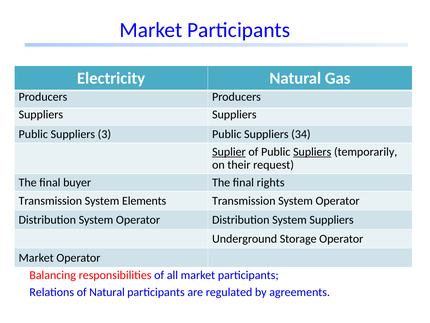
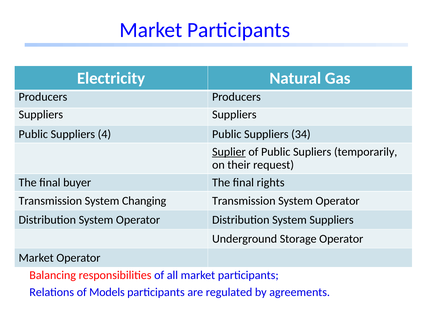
3: 3 -> 4 (104, 134)
Supliers underline: present -> none (312, 152)
Elements: Elements -> Changing (144, 201)
of Natural: Natural -> Models (107, 292)
